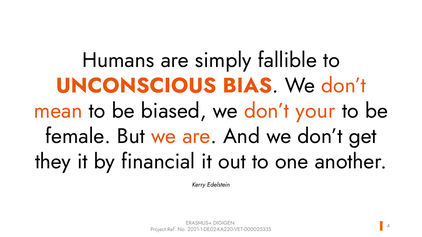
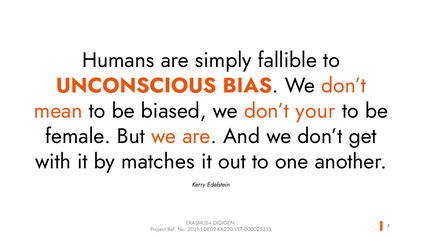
they: they -> with (53, 162)
financial: financial -> matches (158, 162)
